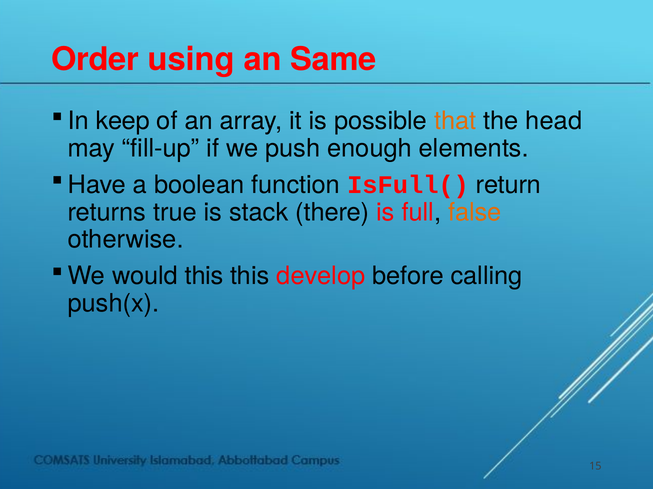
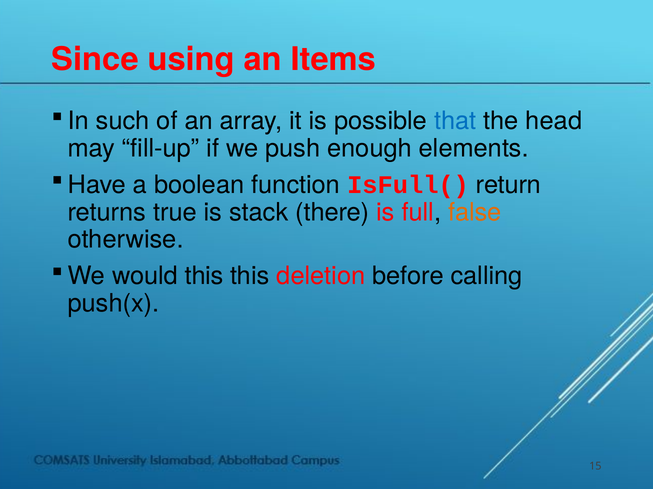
Order: Order -> Since (95, 60)
Same: Same -> Items (333, 60)
keep: keep -> such (123, 121)
that colour: orange -> blue (455, 121)
develop: develop -> deletion (321, 276)
